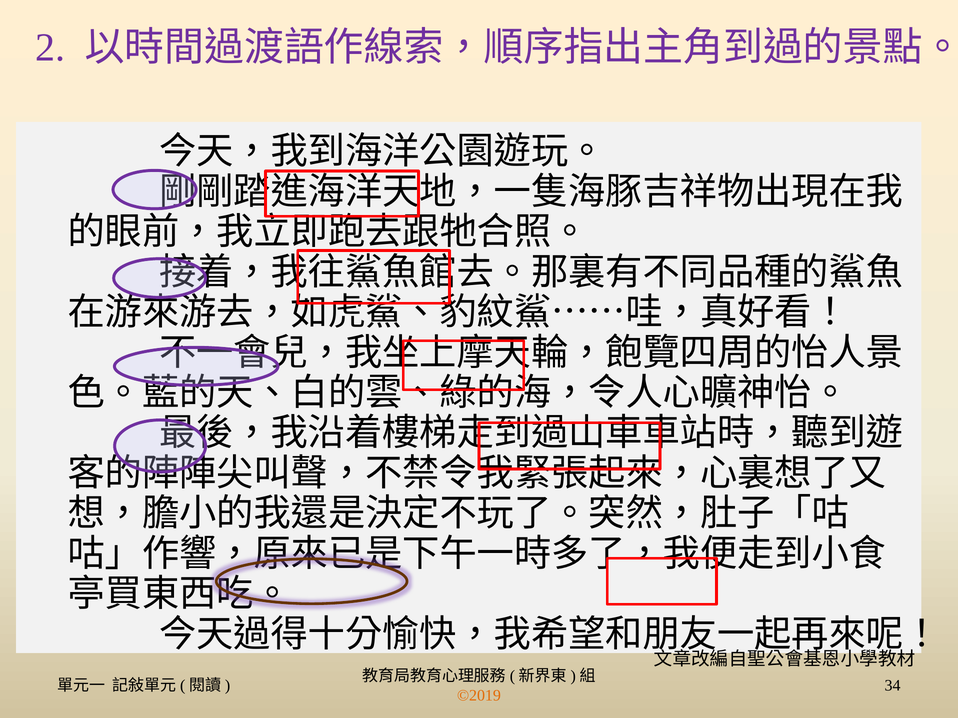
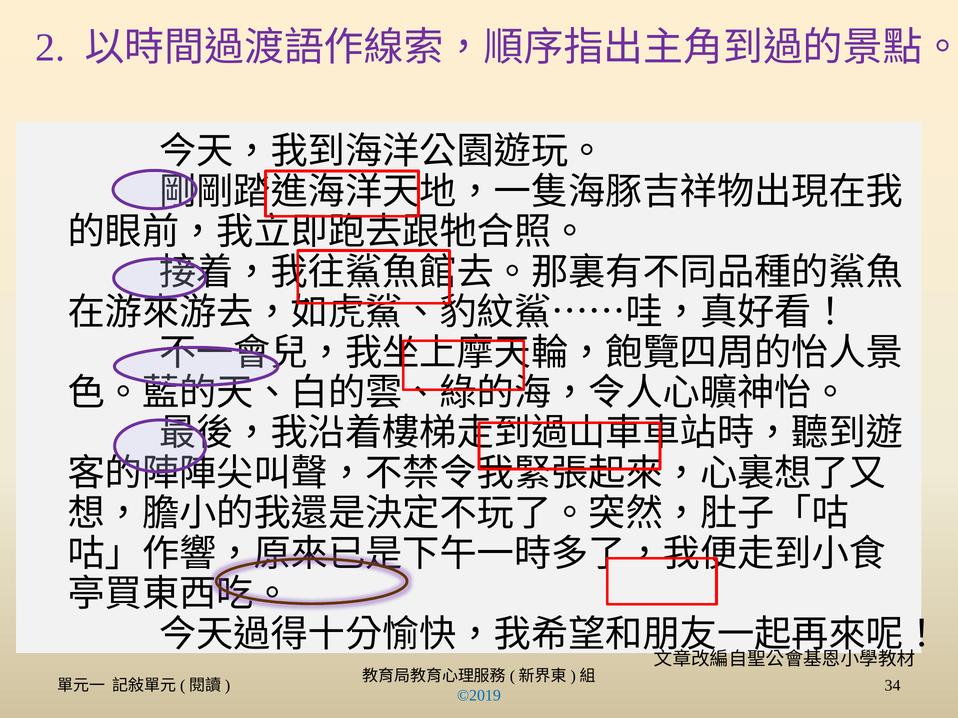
©2019 colour: orange -> blue (479, 696)
